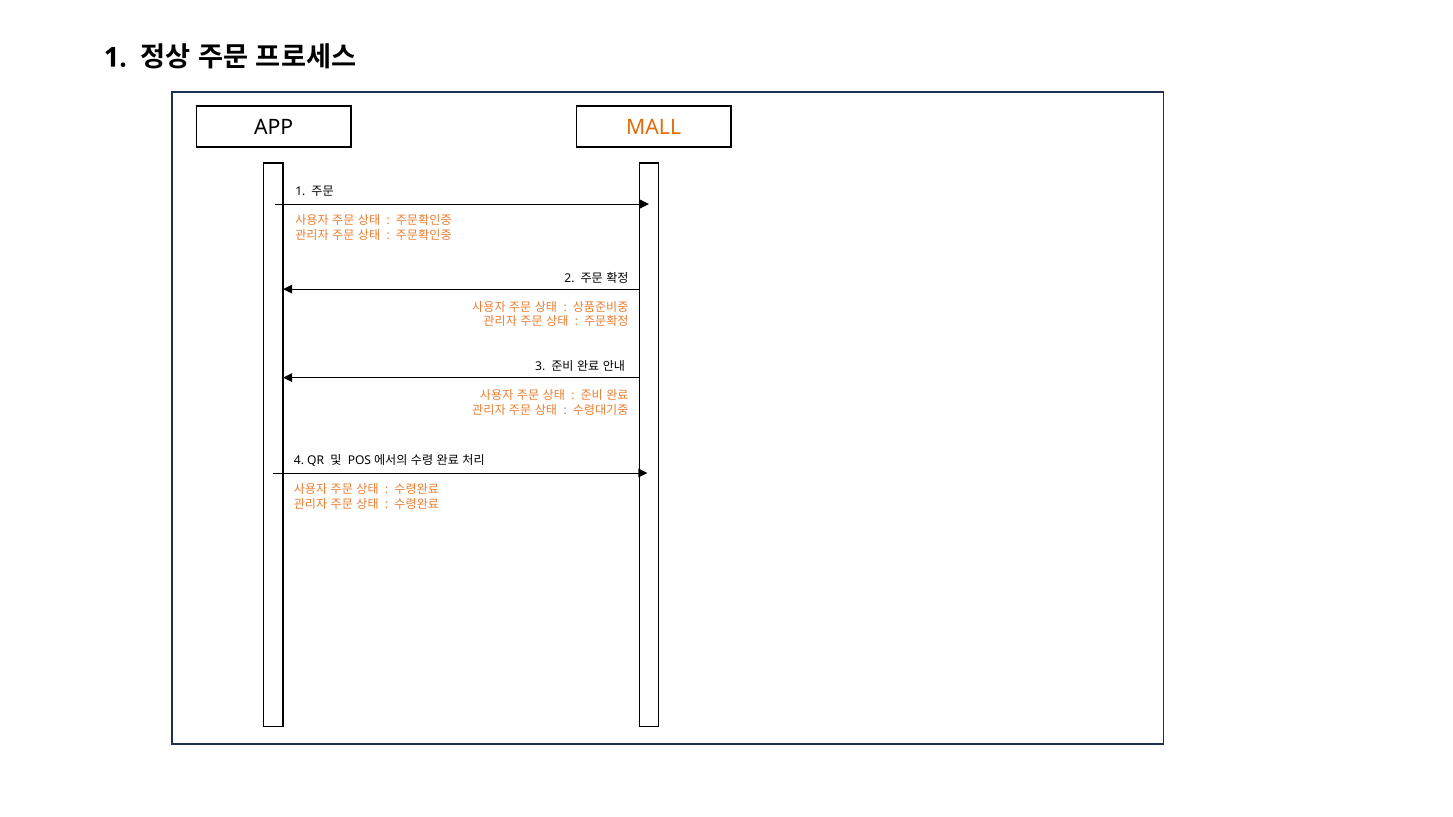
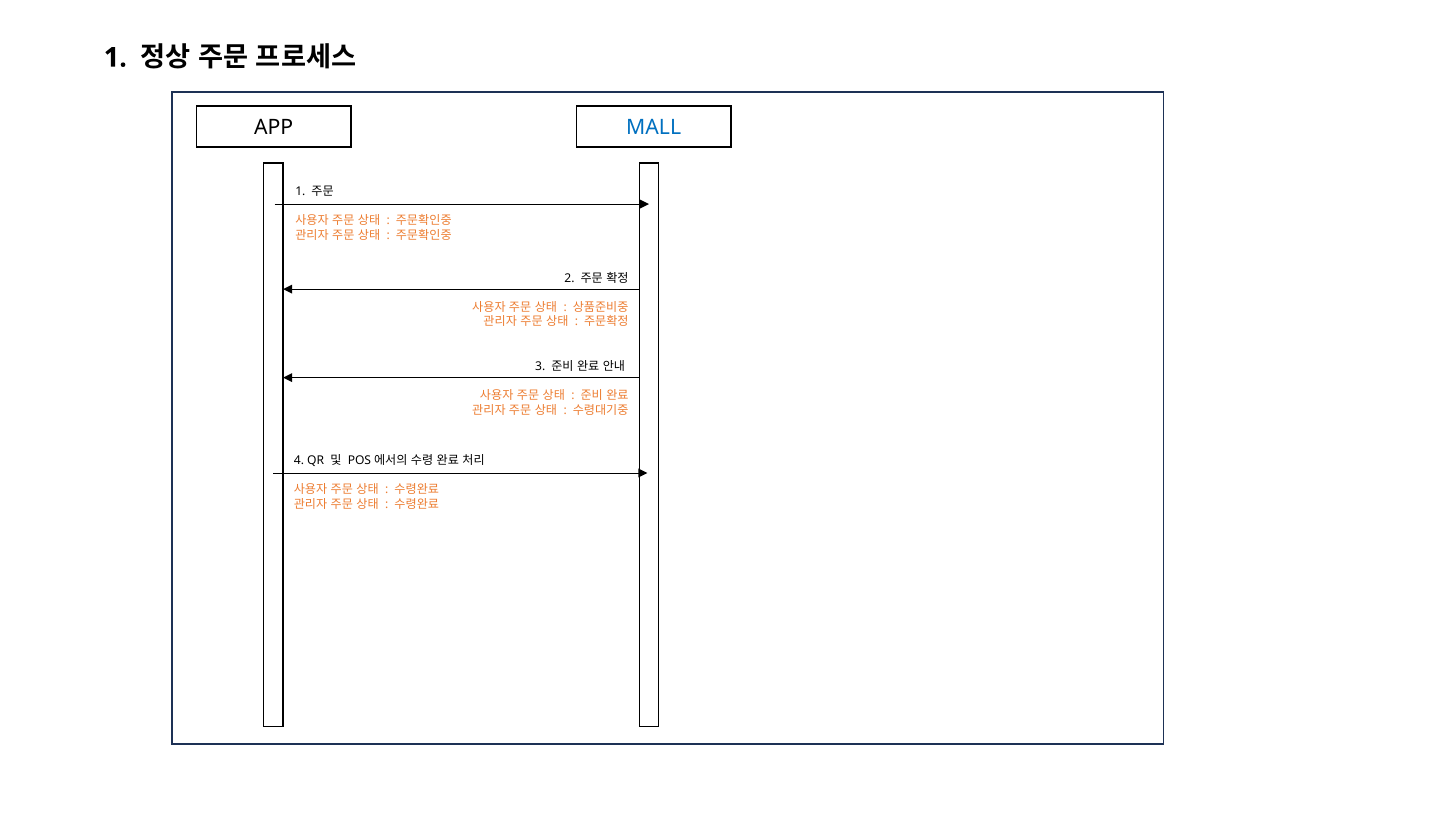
MALL colour: orange -> blue (654, 128)
